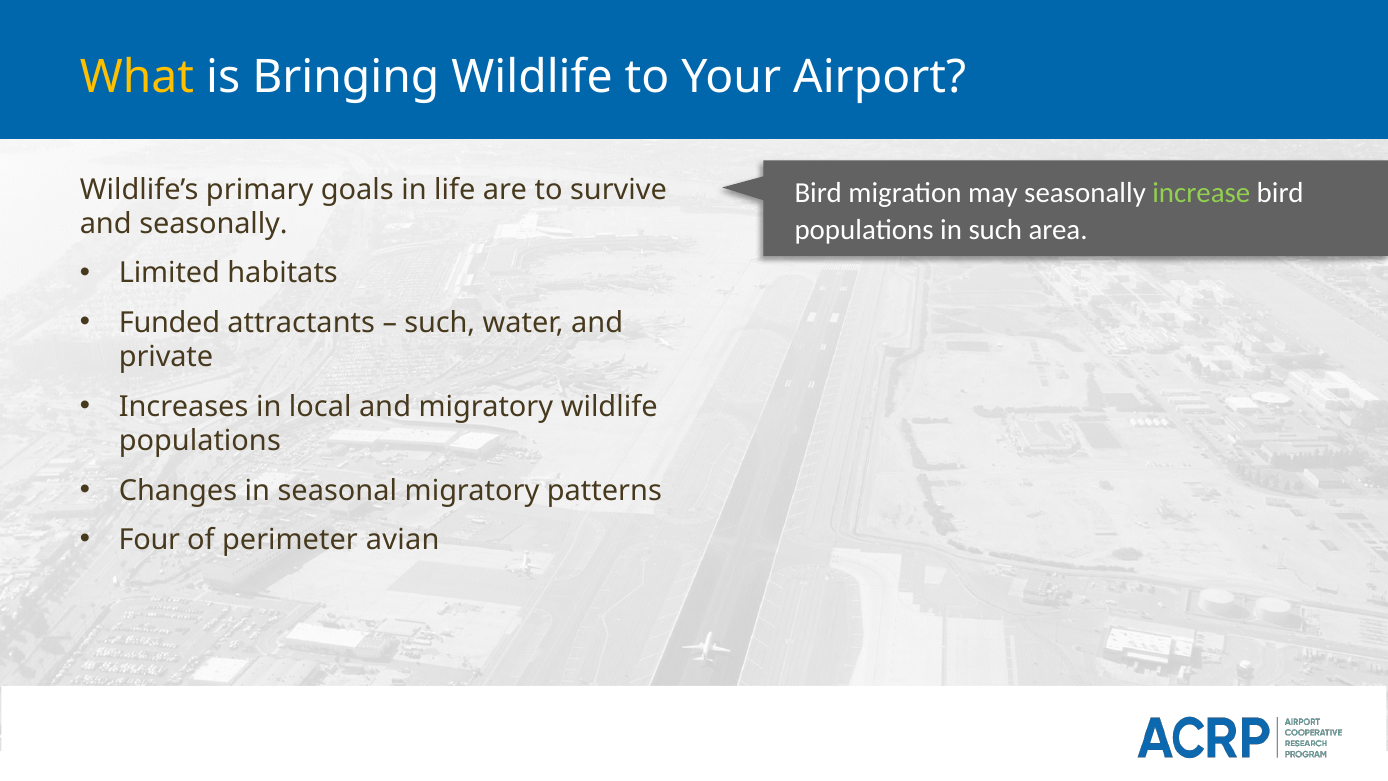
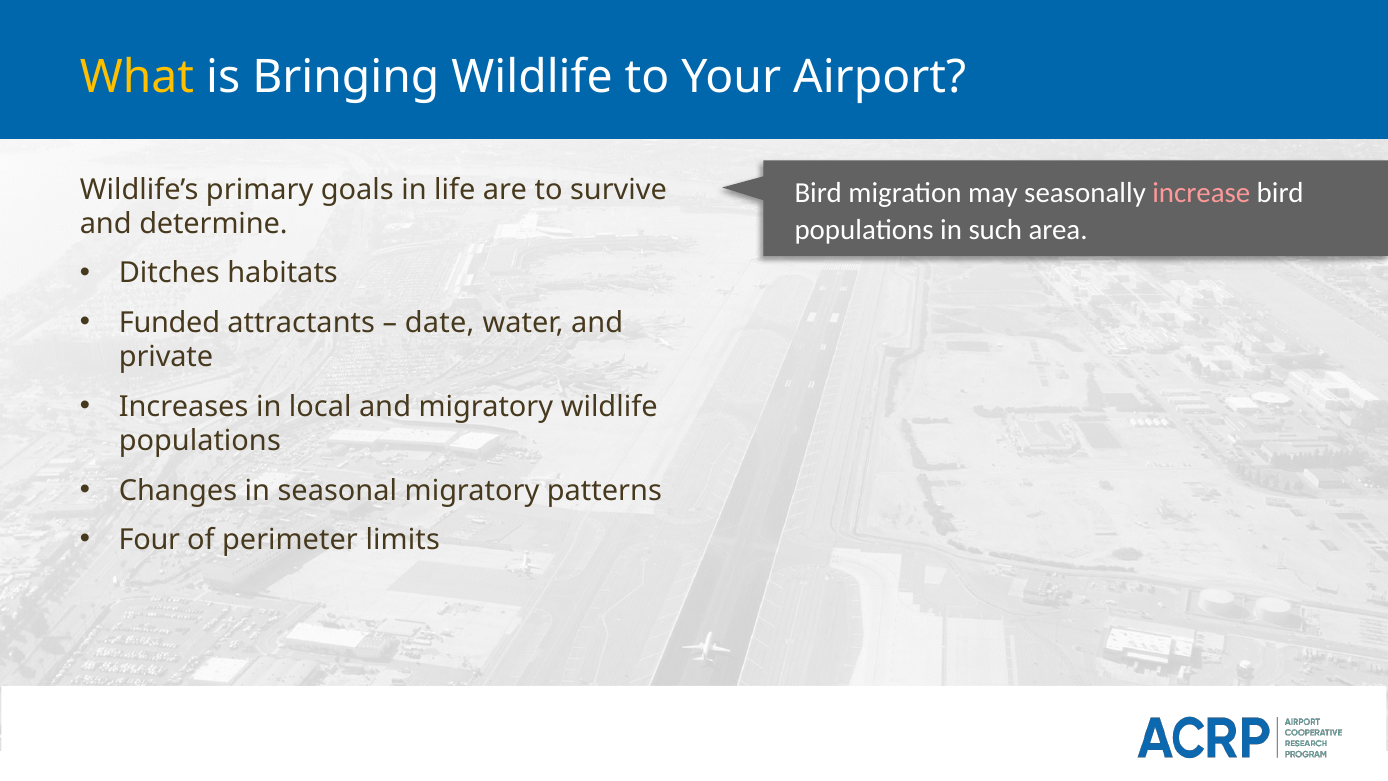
increase colour: light green -> pink (1201, 193)
and seasonally: seasonally -> determine (213, 224)
Limited: Limited -> Ditches (169, 273)
such: such -> date (440, 323)
avian: avian -> limits (403, 539)
